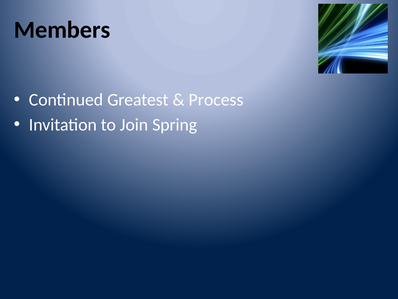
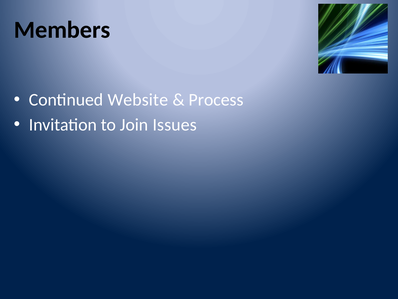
Greatest: Greatest -> Website (138, 100)
Spring: Spring -> Issues (175, 124)
